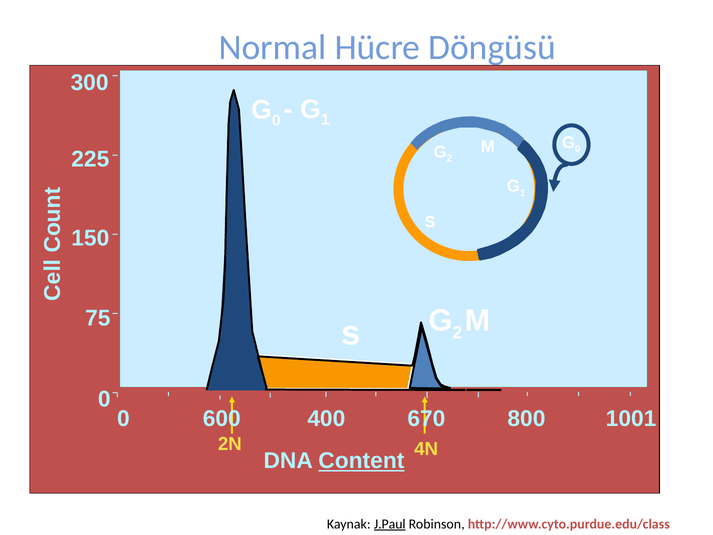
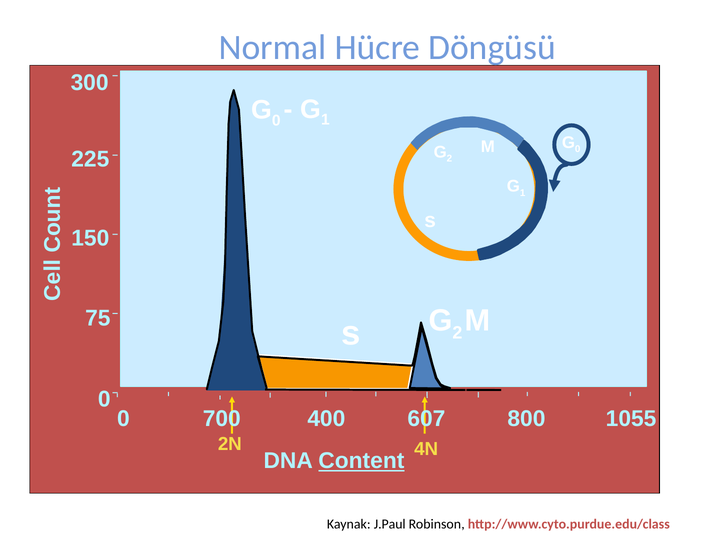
600: 600 -> 700 (222, 418)
670: 670 -> 607 (426, 418)
1001: 1001 -> 1055 (631, 418)
J.Paul underline: present -> none (390, 524)
